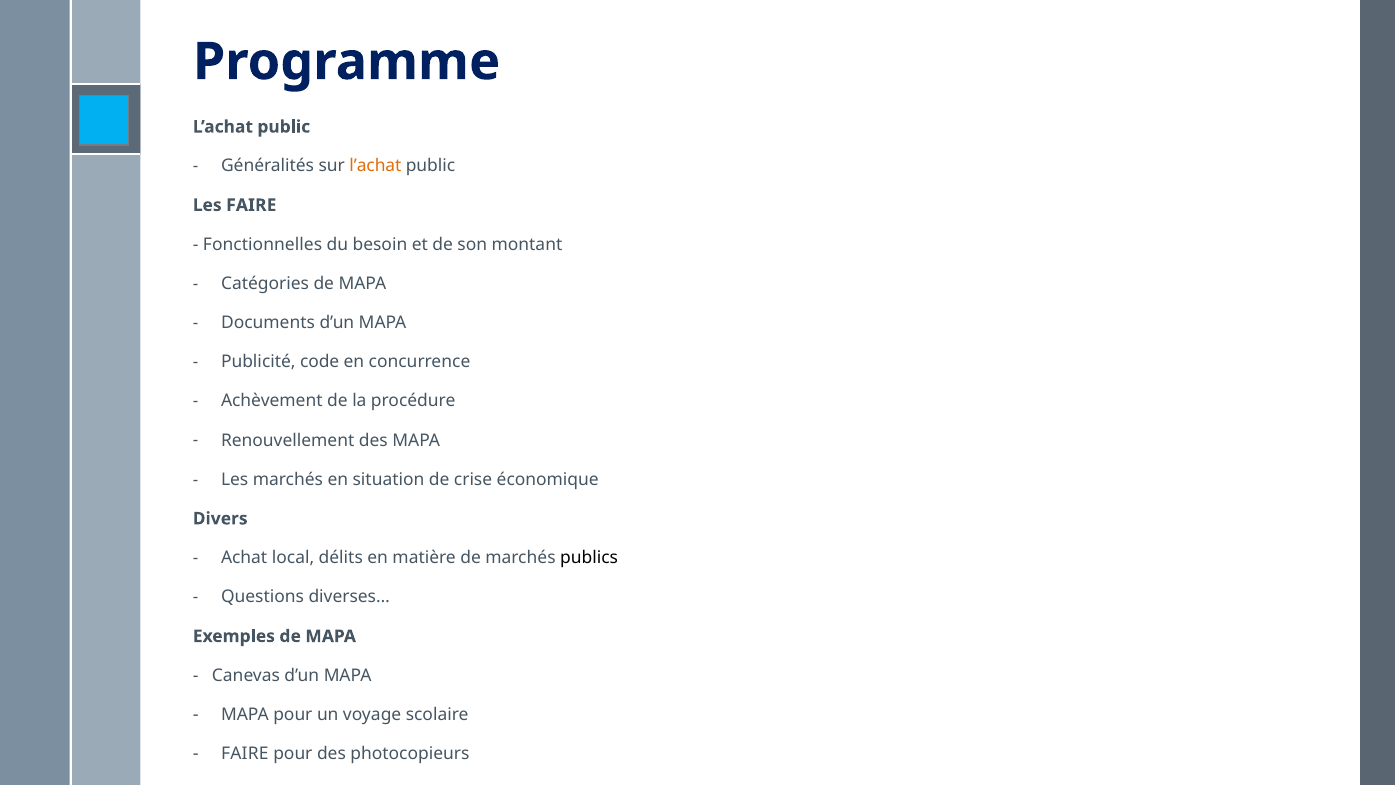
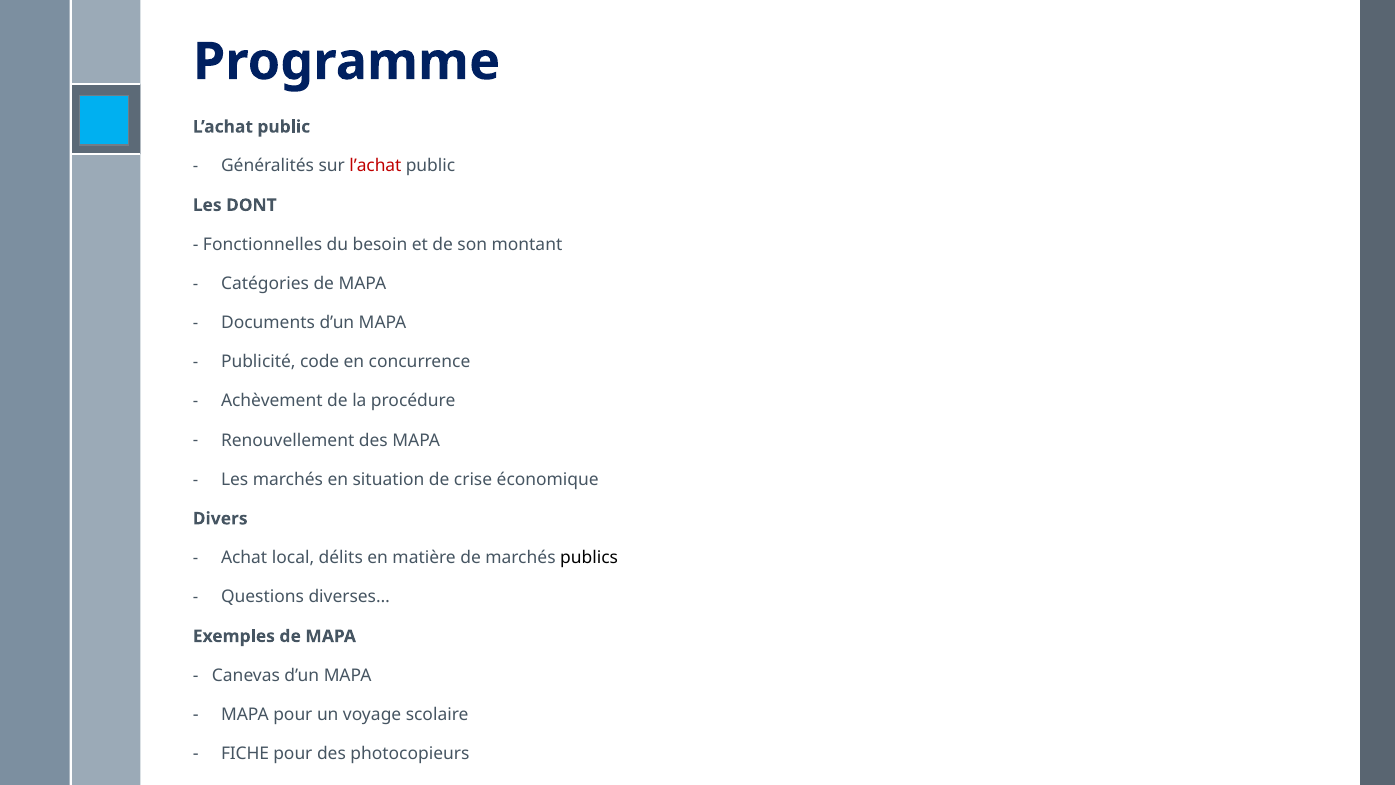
l’achat colour: orange -> red (375, 166)
Les FAIRE: FAIRE -> DONT (251, 205)
FAIRE: FAIRE -> FICHE (245, 754)
